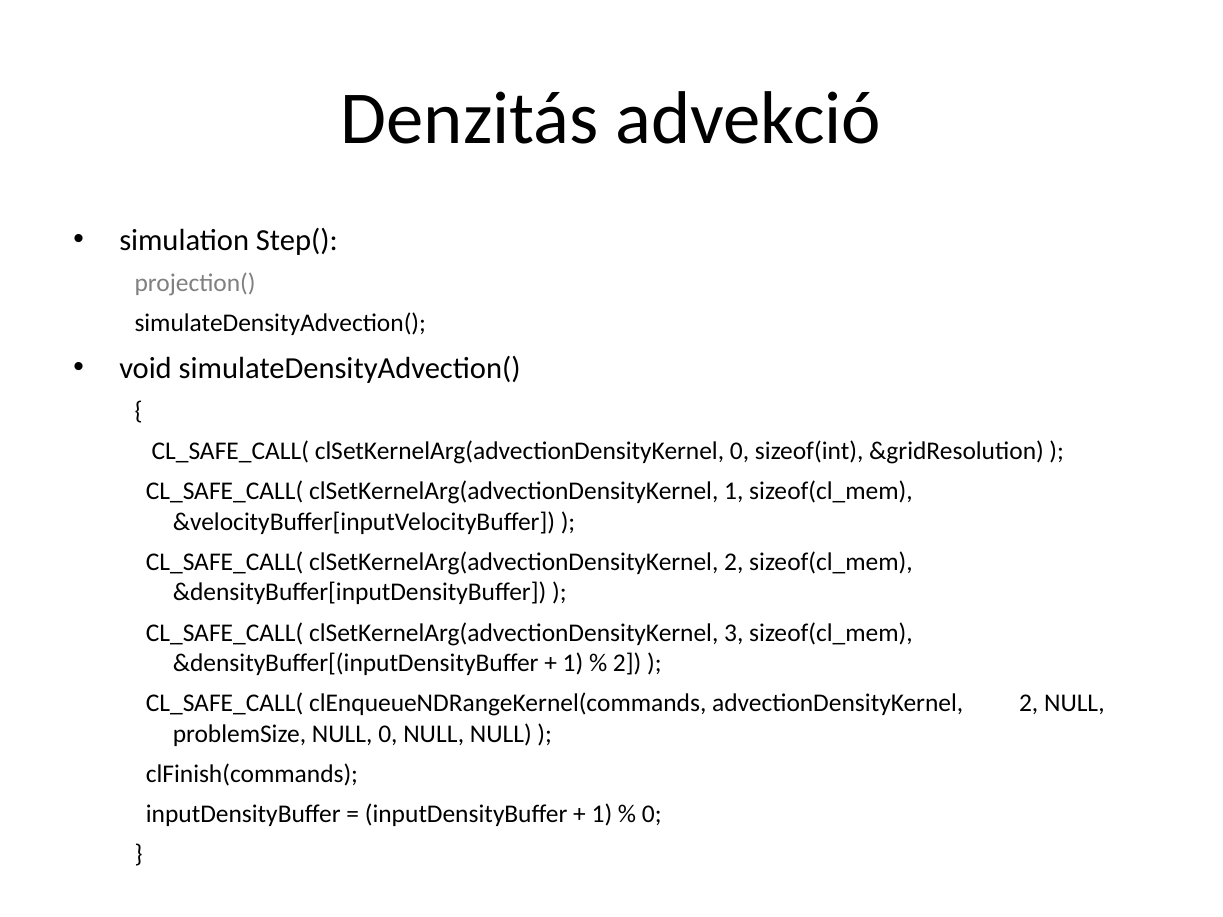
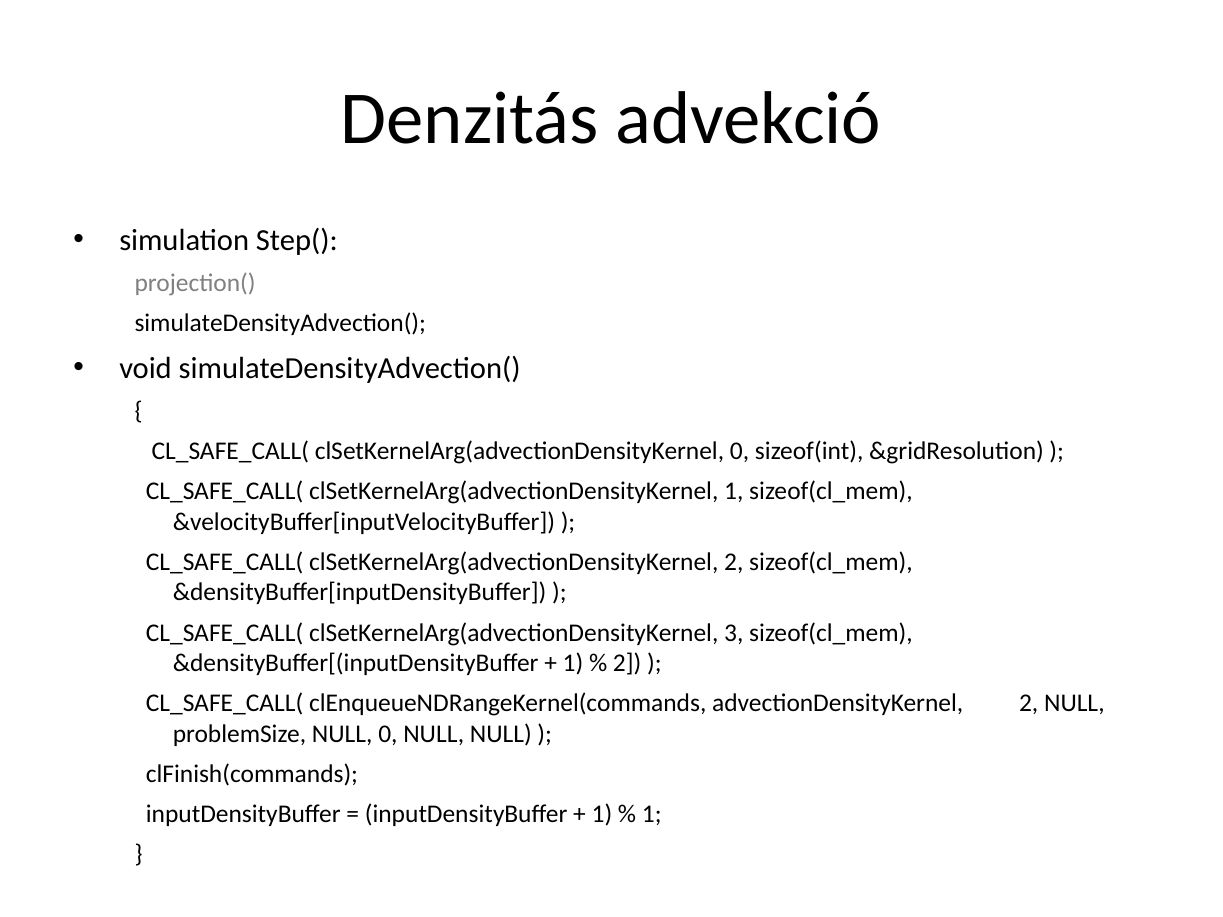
0: 0 -> 1 (652, 814)
